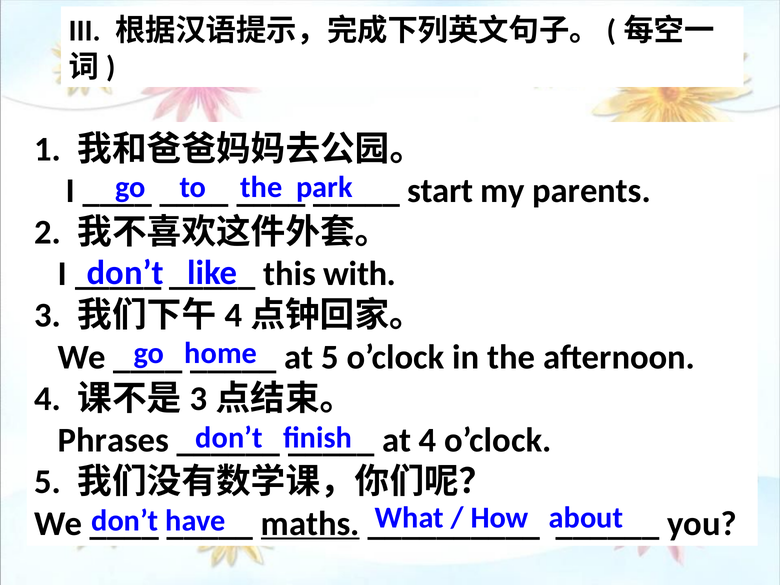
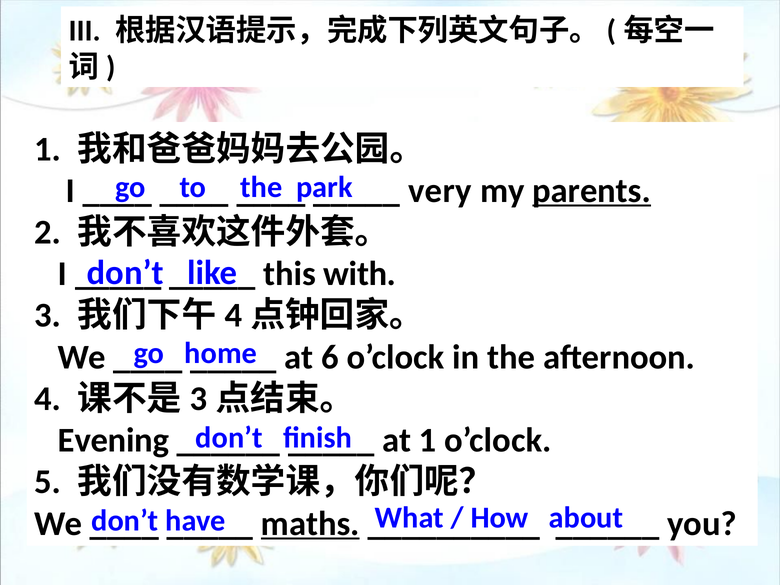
start: start -> very (440, 191)
parents underline: none -> present (592, 191)
at 5: 5 -> 6 (330, 357)
Phrases: Phrases -> Evening (114, 440)
at 4: 4 -> 1 (428, 440)
